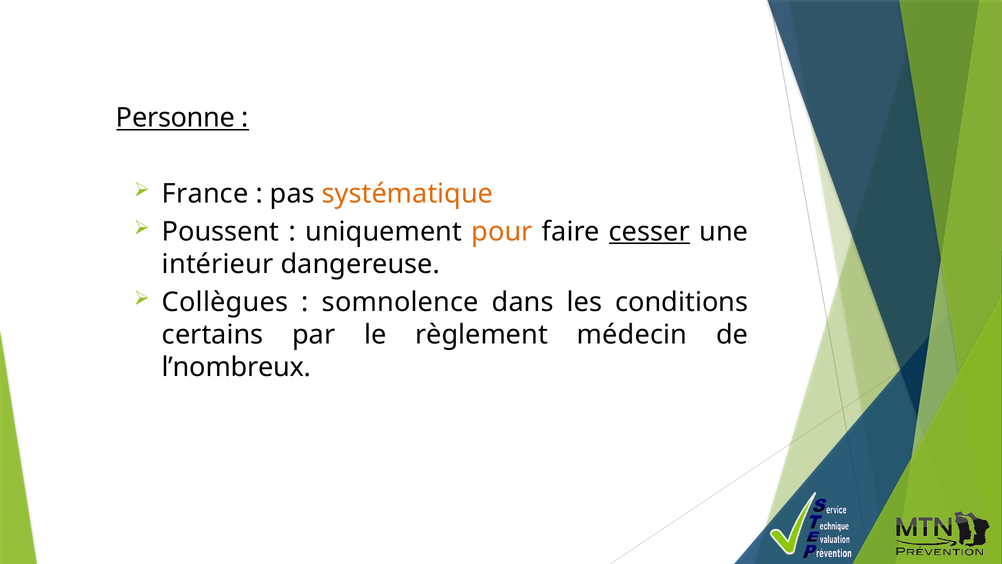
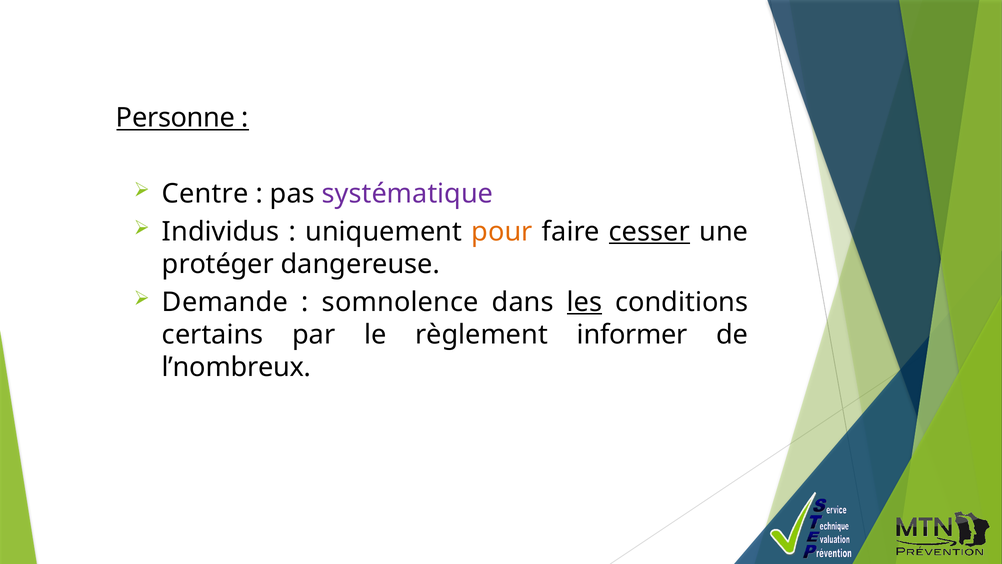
France: France -> Centre (205, 193)
systématique colour: orange -> purple (408, 193)
Poussent: Poussent -> Individus (221, 231)
intérieur: intérieur -> protéger (218, 264)
Collègues: Collègues -> Demande (225, 302)
les underline: none -> present (584, 302)
médecin: médecin -> informer (632, 334)
